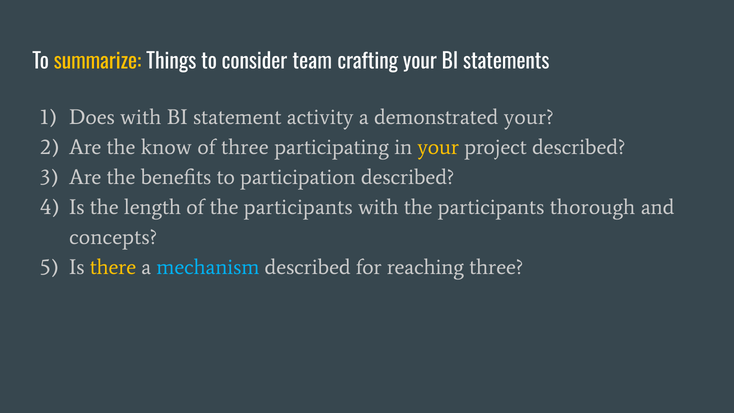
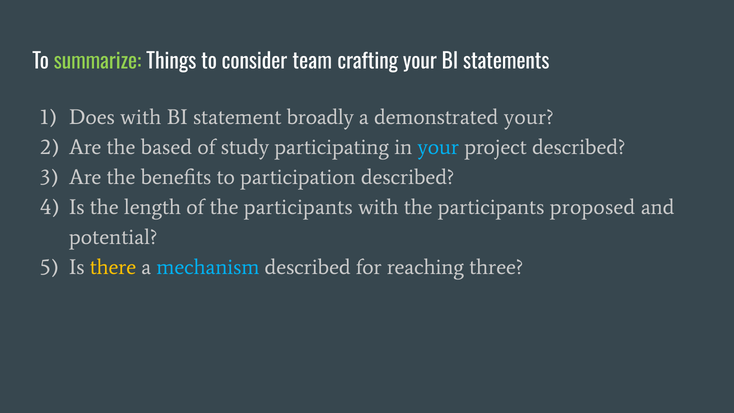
summarize colour: yellow -> light green (98, 62)
activity: activity -> broadly (320, 117)
know: know -> based (166, 147)
of three: three -> study (245, 147)
your colour: yellow -> light blue (438, 147)
thorough: thorough -> proposed (592, 207)
concepts: concepts -> potential (113, 237)
